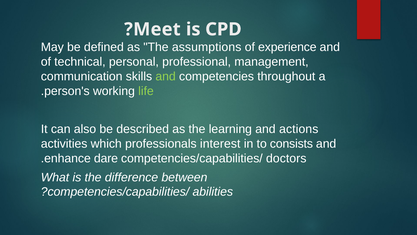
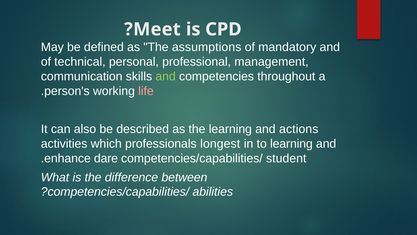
experience: experience -> mandatory (287, 47)
life colour: light green -> pink (146, 91)
interest: interest -> longest (220, 143)
to consists: consists -> learning (291, 143)
doctors: doctors -> student (286, 158)
